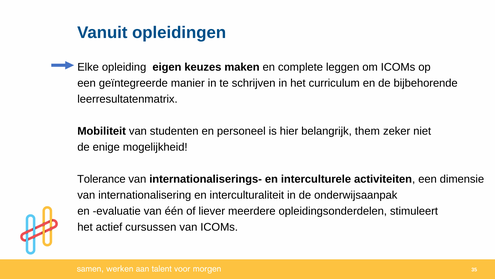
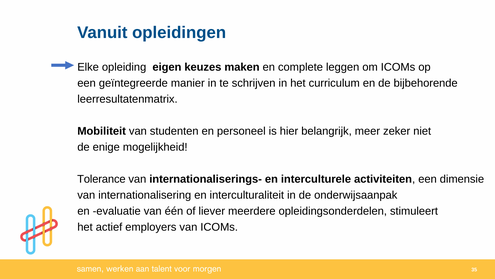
them: them -> meer (367, 131)
cursussen: cursussen -> employers (151, 227)
